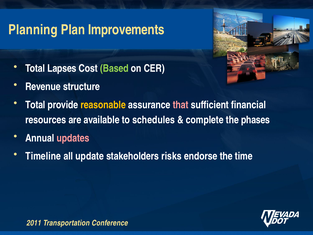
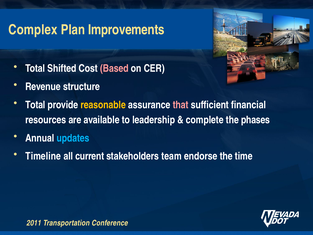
Planning: Planning -> Complex (33, 30)
Lapses: Lapses -> Shifted (62, 68)
Based colour: light green -> pink (114, 68)
schedules: schedules -> leadership (154, 120)
updates colour: pink -> light blue (73, 138)
update: update -> current (90, 156)
risks: risks -> team (171, 156)
